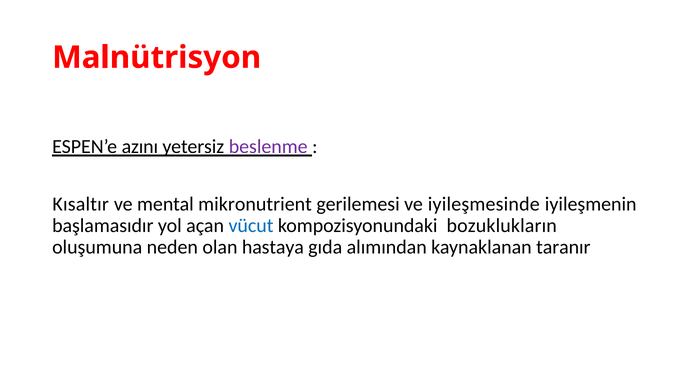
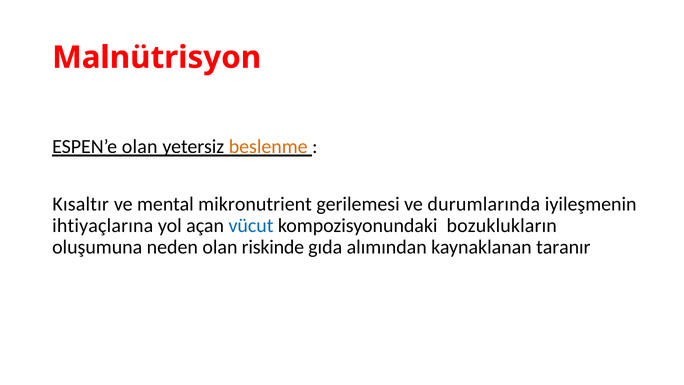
ESPEN’e azını: azını -> olan (140, 147)
beslenme colour: purple -> orange (268, 147)
iyileşmesinde: iyileşmesinde -> durumlarında (484, 204)
başlamasıdır: başlamasıdır -> ihtiyaçlarına (103, 226)
hastaya: hastaya -> riskinde (273, 247)
